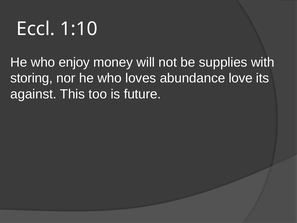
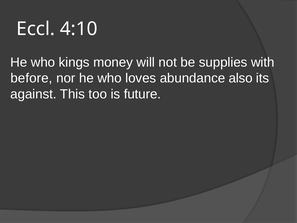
1:10: 1:10 -> 4:10 (79, 29)
enjoy: enjoy -> kings (74, 62)
storing: storing -> before (31, 78)
love: love -> also (241, 78)
